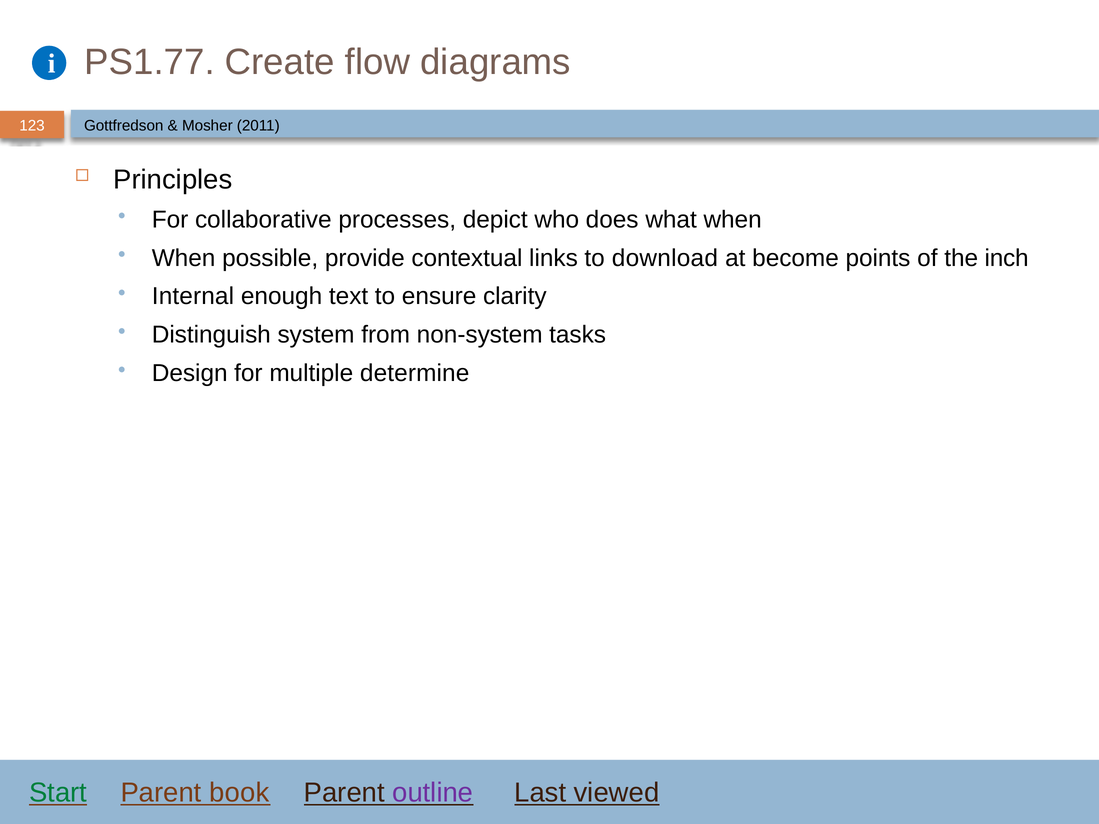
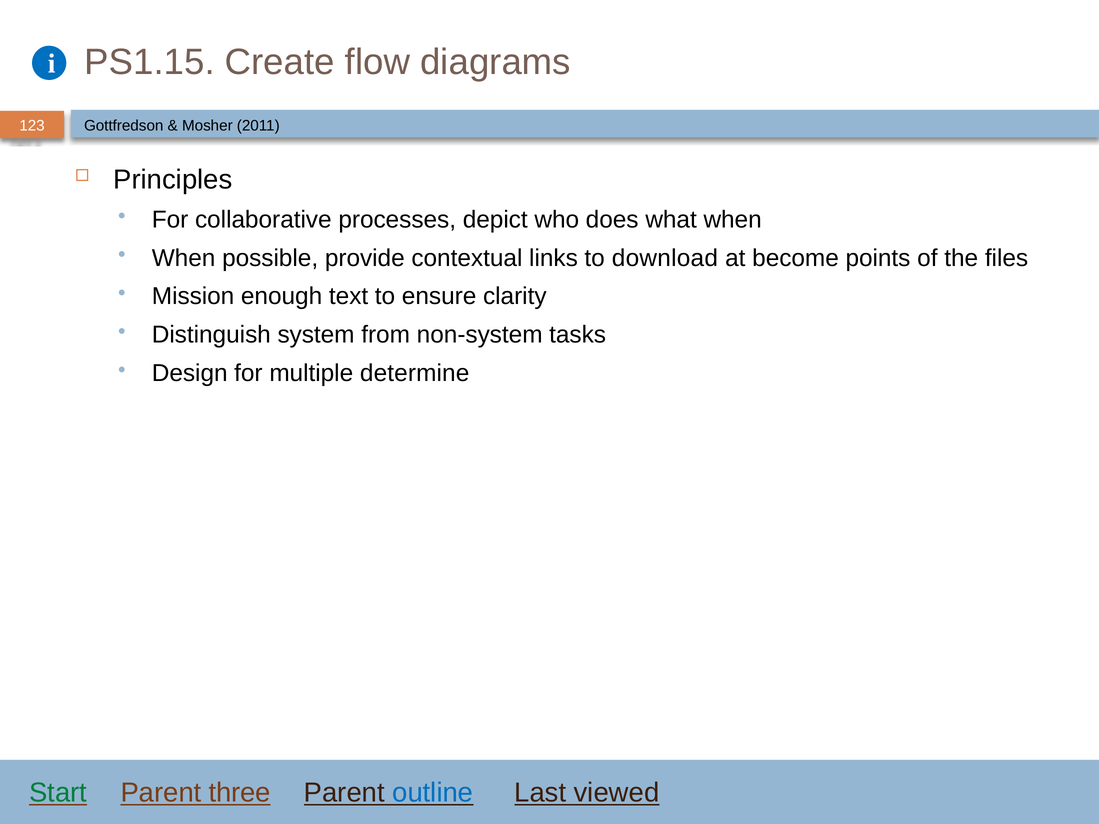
PS1.77: PS1.77 -> PS1.15 (150, 62)
inch: inch -> files (1007, 258)
Internal: Internal -> Mission (193, 297)
book: book -> three (240, 793)
outline colour: purple -> blue (433, 793)
